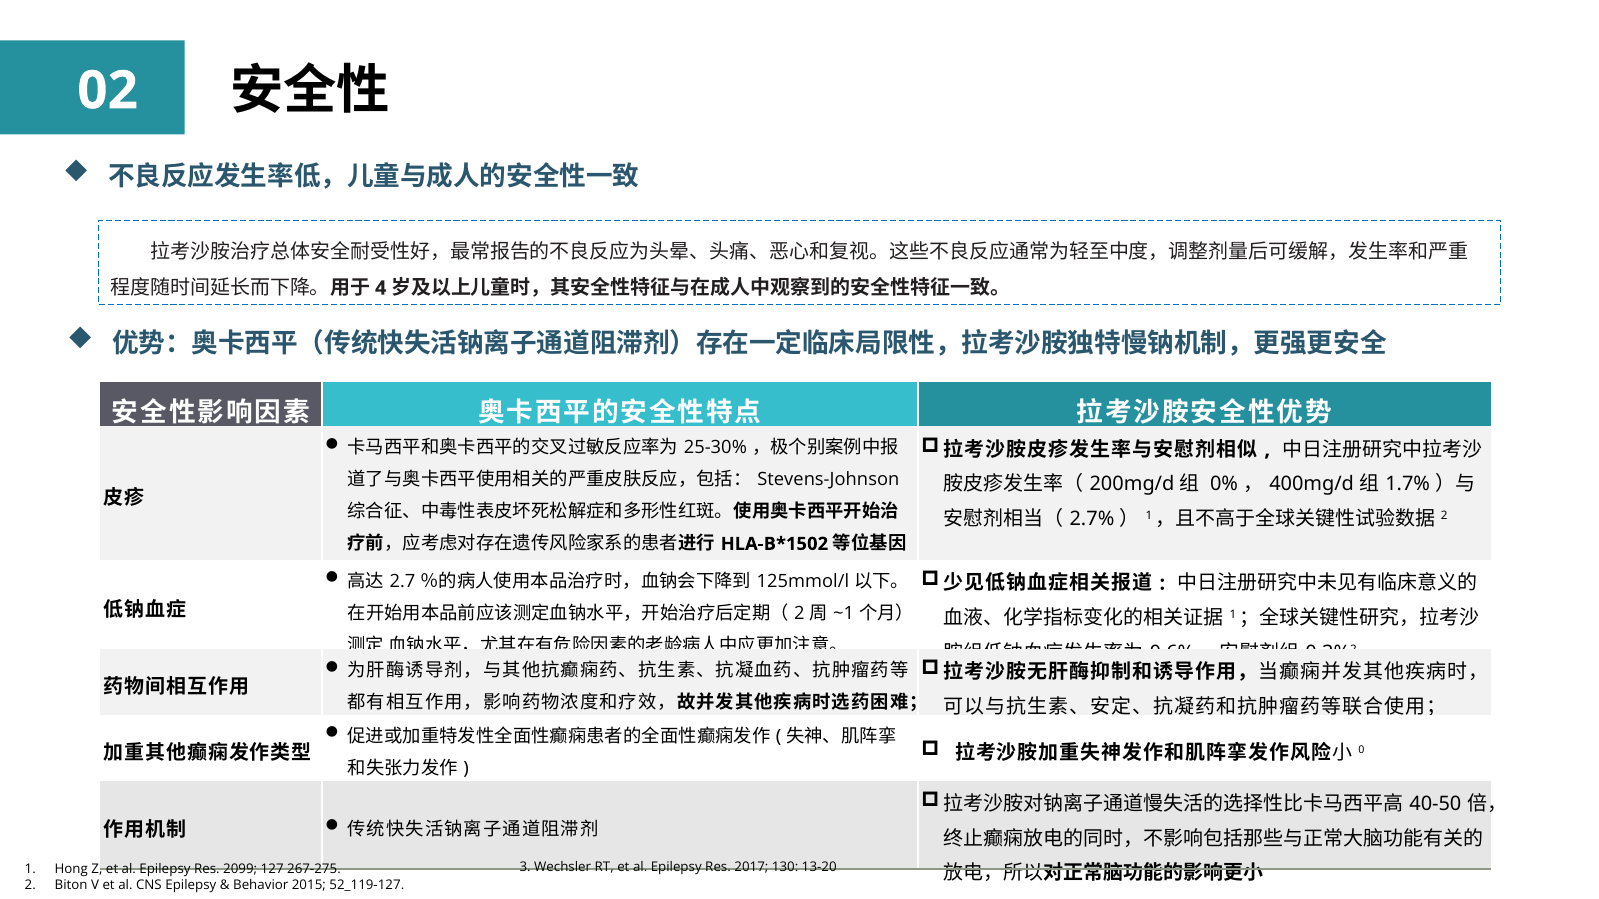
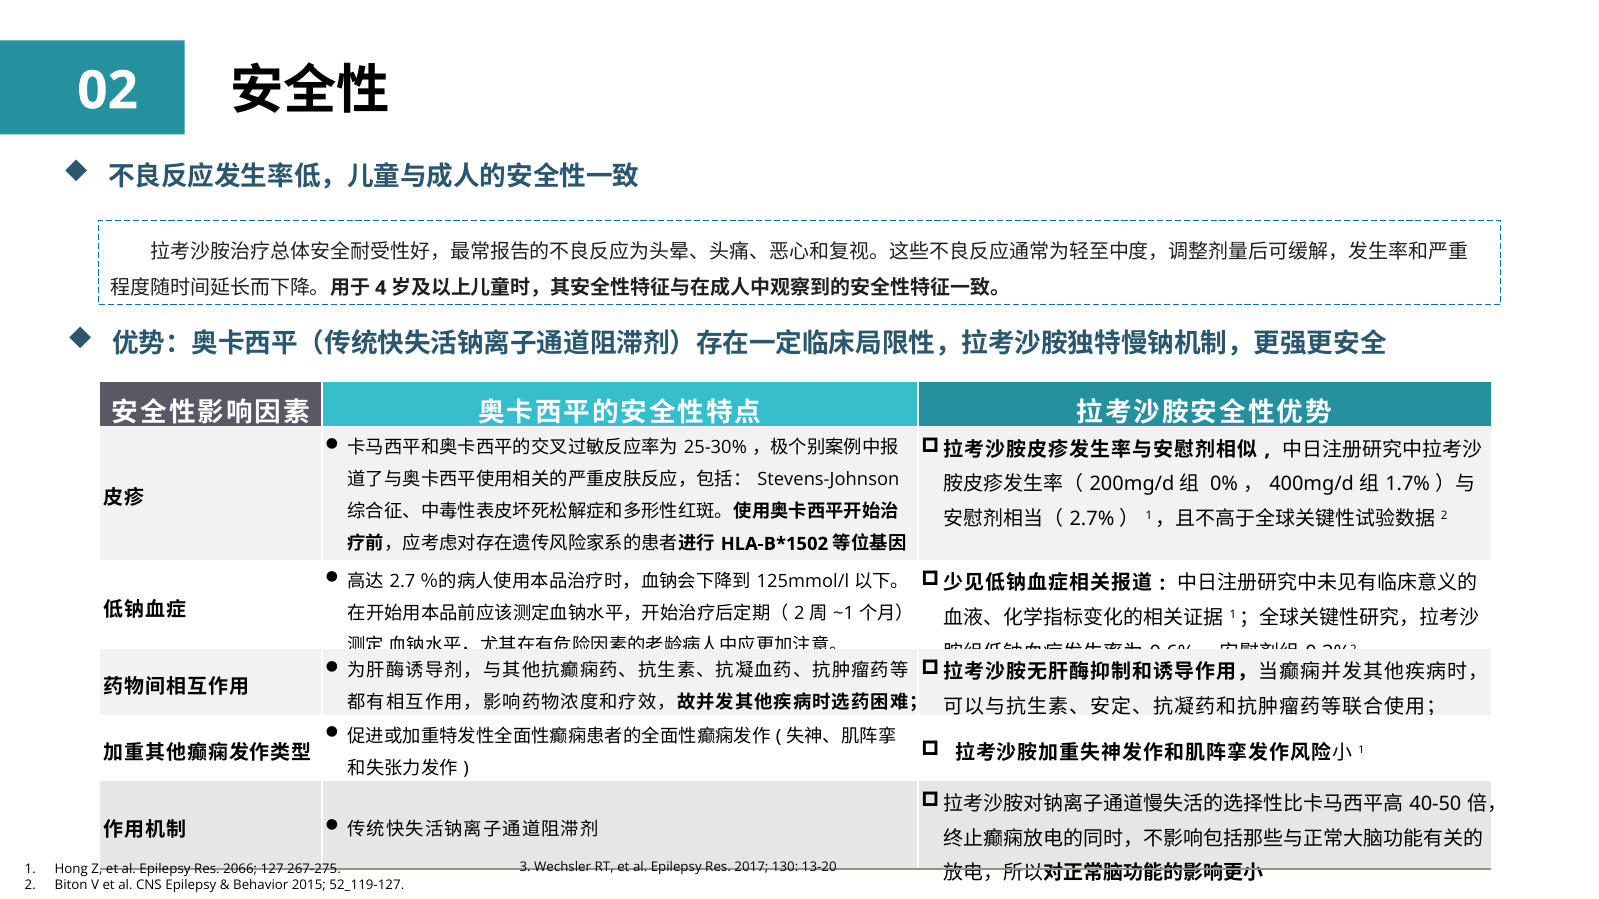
0: 0 -> 1 (1362, 751)
2099: 2099 -> 2066 (240, 870)
